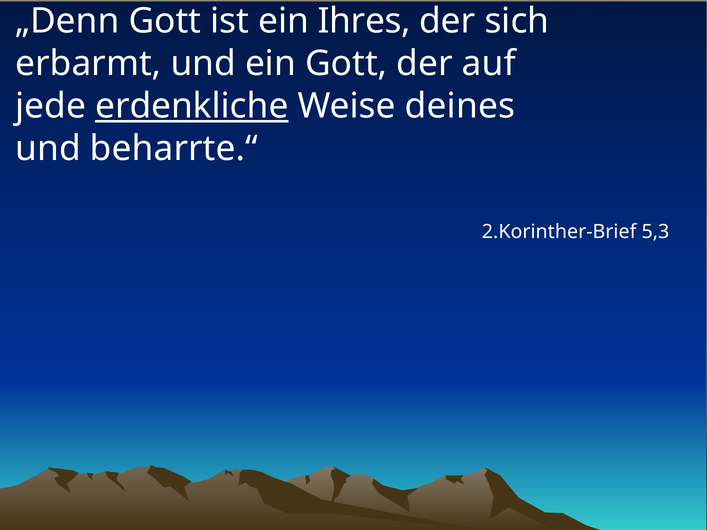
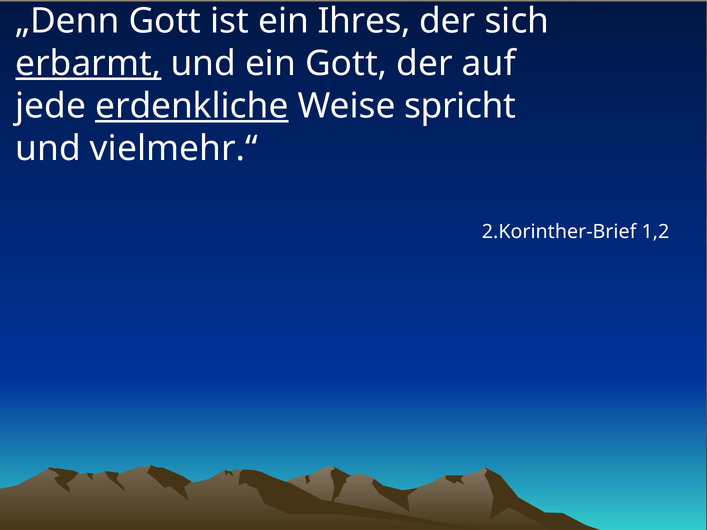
erbarmt underline: none -> present (88, 64)
deines: deines -> spricht (460, 106)
beharrte.“: beharrte.“ -> vielmehr.“ (174, 148)
5,3: 5,3 -> 1,2 (655, 232)
